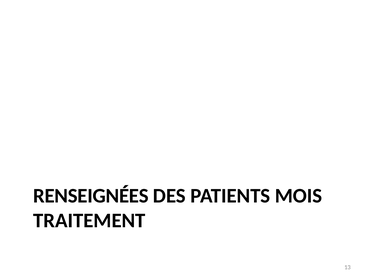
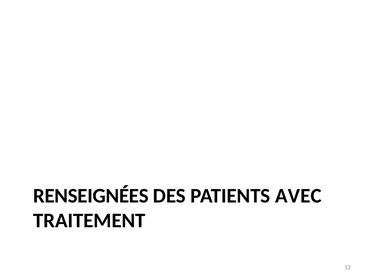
MOIS: MOIS -> AVEC (298, 196)
